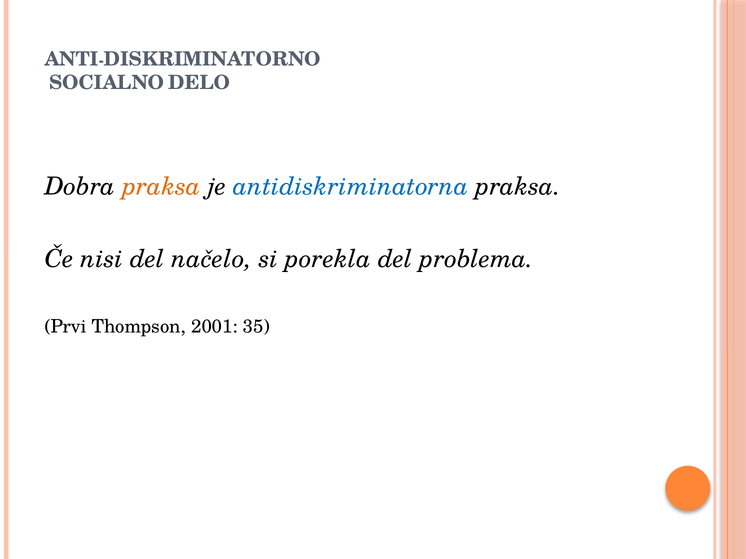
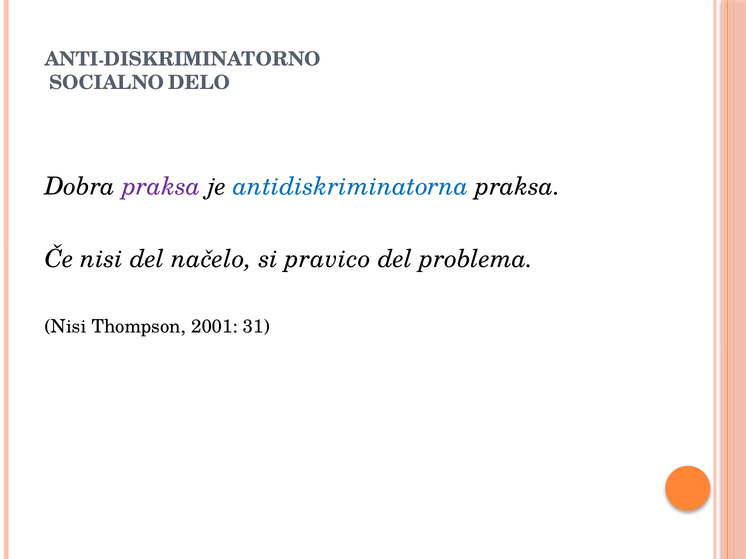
praksa colour: orange -> purple (161, 187)
porekla: porekla -> pravico (328, 259)
Prvi: Prvi -> Nisi (66, 327)
35: 35 -> 31 (256, 327)
